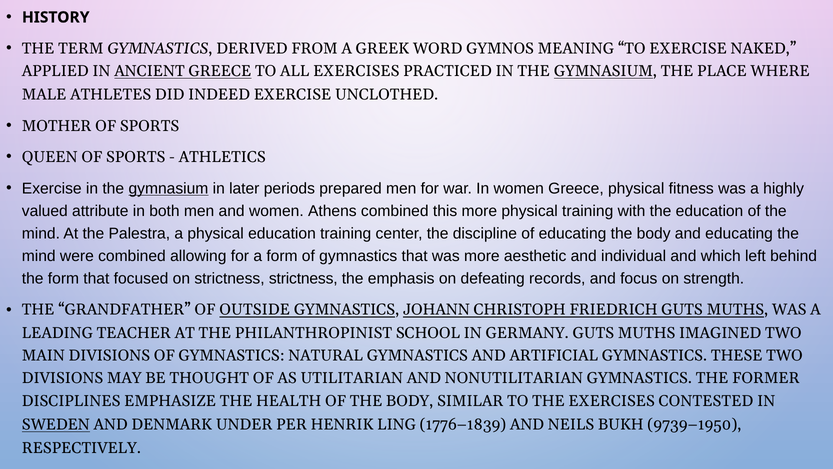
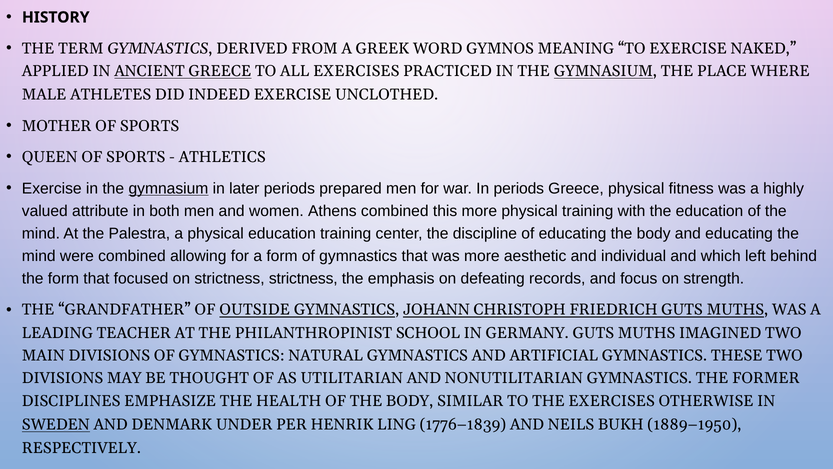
In women: women -> periods (519, 188)
CONTESTED: CONTESTED -> OTHERWISE (706, 401)
9739–1950: 9739–1950 -> 1889–1950 (694, 424)
